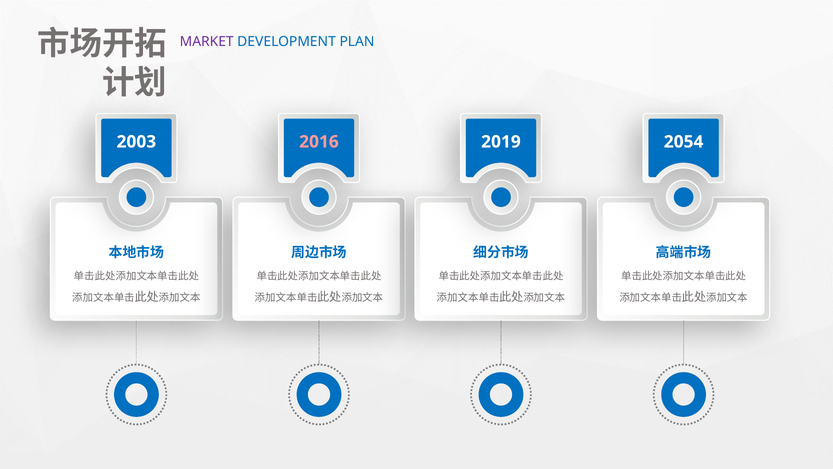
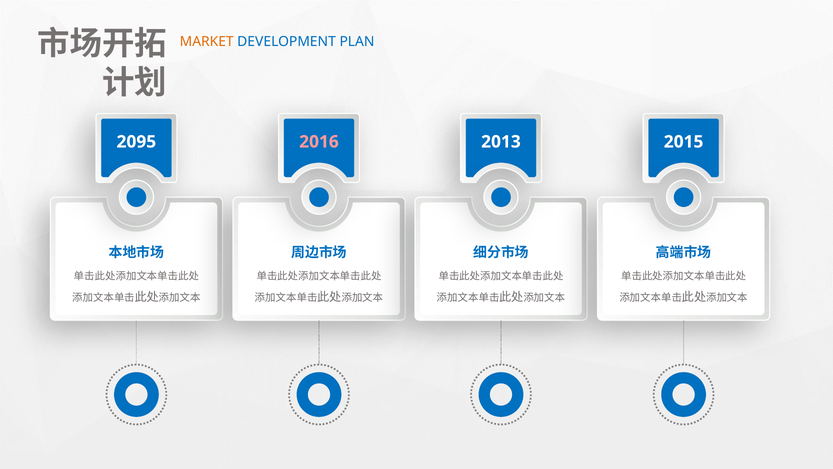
MARKET colour: purple -> orange (207, 41)
2003: 2003 -> 2095 (136, 142)
2019: 2019 -> 2013 (501, 142)
2054: 2054 -> 2015 (684, 142)
